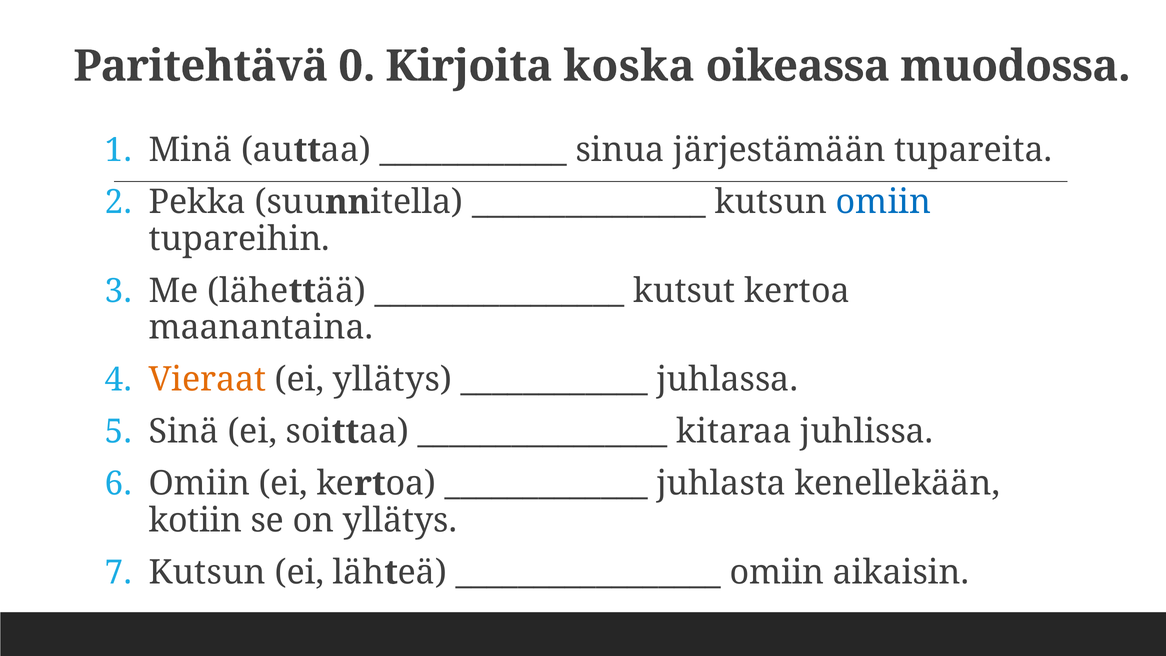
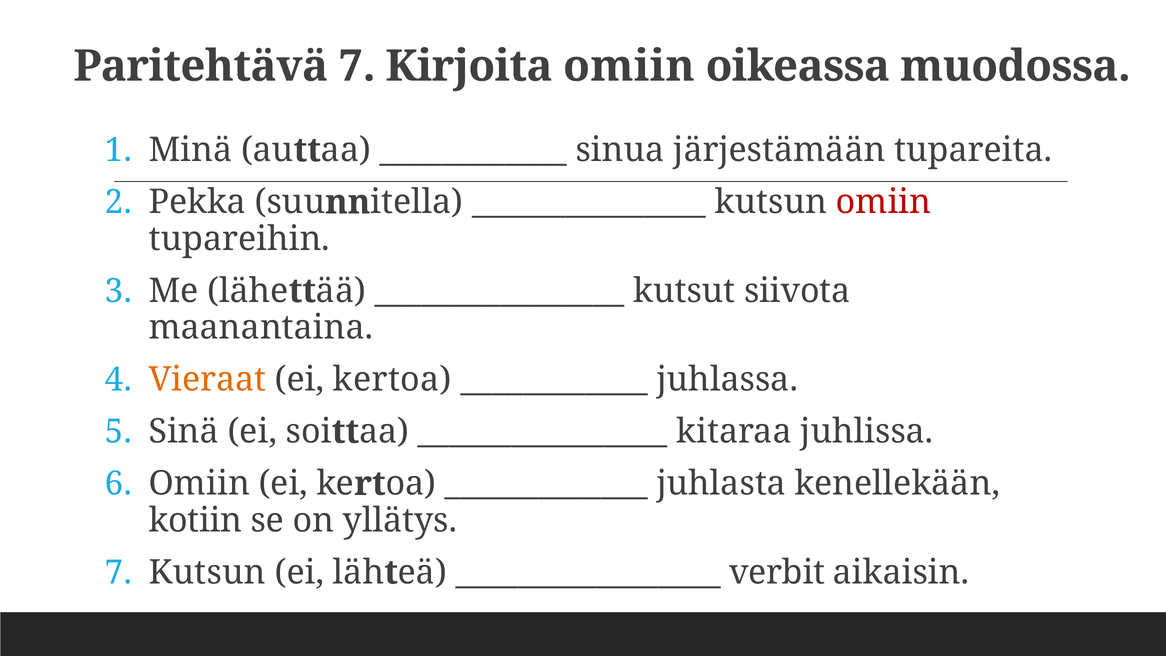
Paritehtävä 0: 0 -> 7 (357, 66)
Kirjoita koska: koska -> omiin (629, 66)
omiin colour: blue -> red (883, 202)
kutsut kertoa: kertoa -> siivota (797, 291)
yllätys: yllätys -> kertoa (392, 380)
omiin: omiin -> verbit (777, 572)
